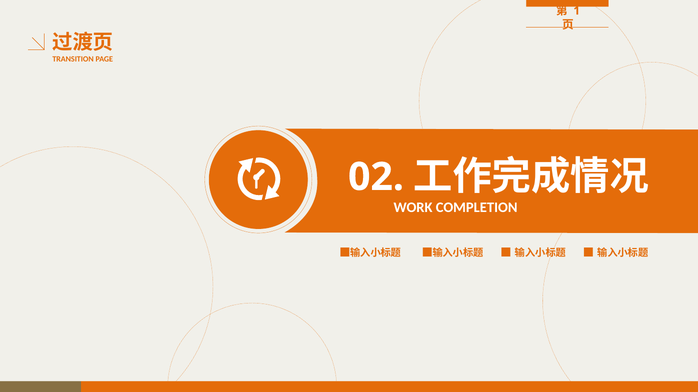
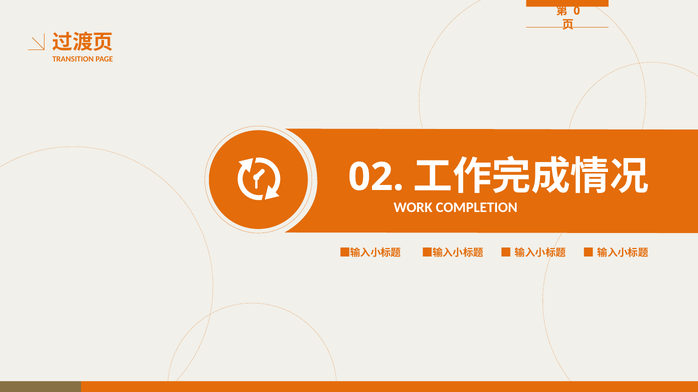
1: 1 -> 0 (577, 11)
